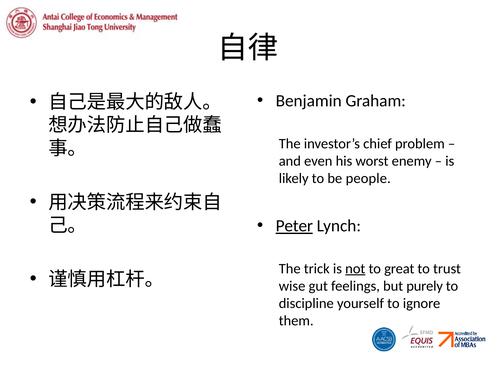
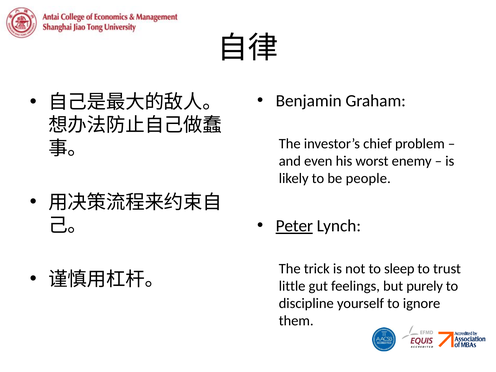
not underline: present -> none (355, 269)
great: great -> sleep (399, 269)
wise: wise -> little (292, 286)
